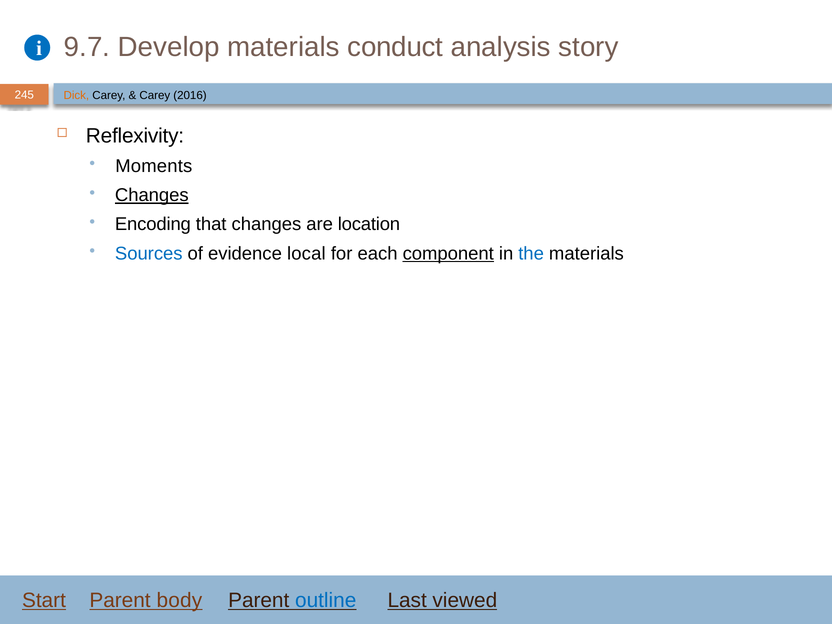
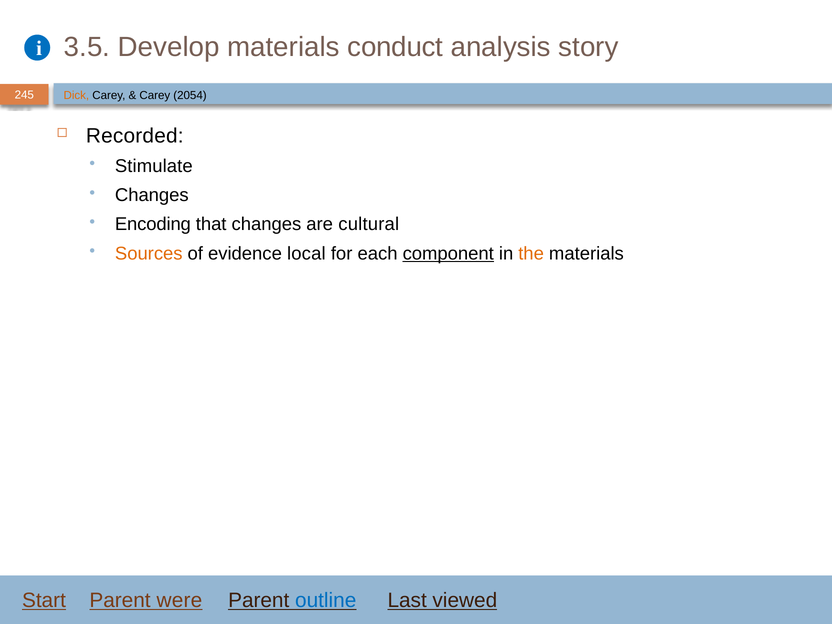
9.7: 9.7 -> 3.5 (87, 47)
2016: 2016 -> 2054 (190, 95)
Reflexivity: Reflexivity -> Recorded (135, 136)
Moments: Moments -> Stimulate (154, 166)
Changes underline: present -> none (152, 195)
location: location -> cultural (369, 224)
Sources colour: blue -> orange (149, 253)
the colour: blue -> orange (531, 253)
body: body -> were (179, 600)
